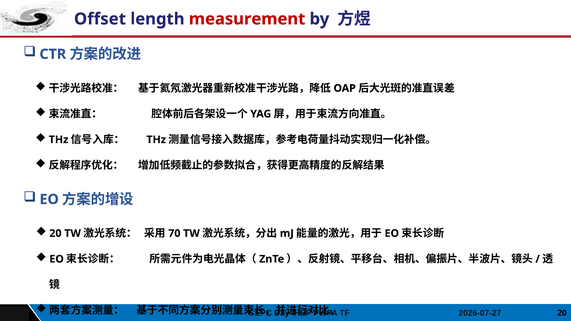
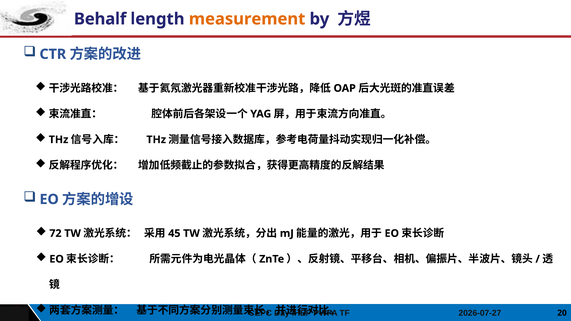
Offset: Offset -> Behalf (100, 19)
measurement colour: red -> orange (247, 19)
20: 20 -> 72 (55, 234)
70: 70 -> 45 (174, 234)
